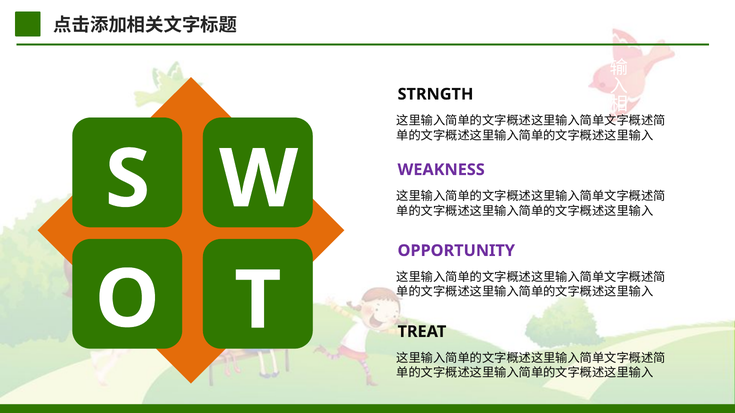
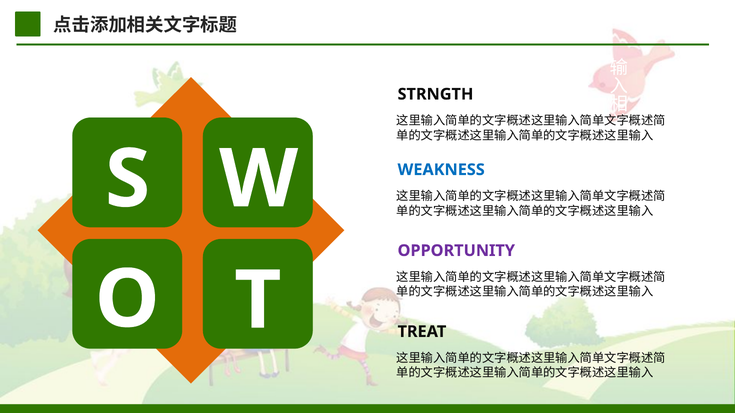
WEAKNESS colour: purple -> blue (441, 170)
